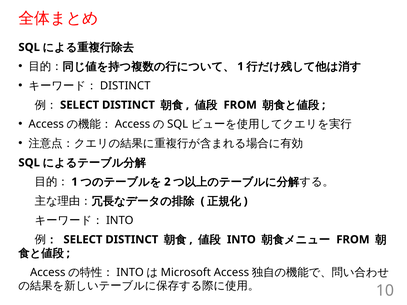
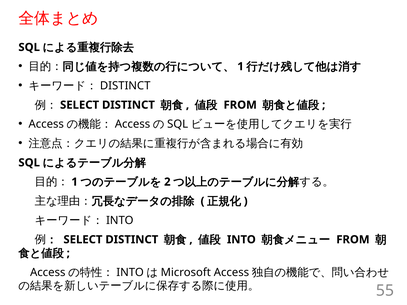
10: 10 -> 55 (385, 291)
